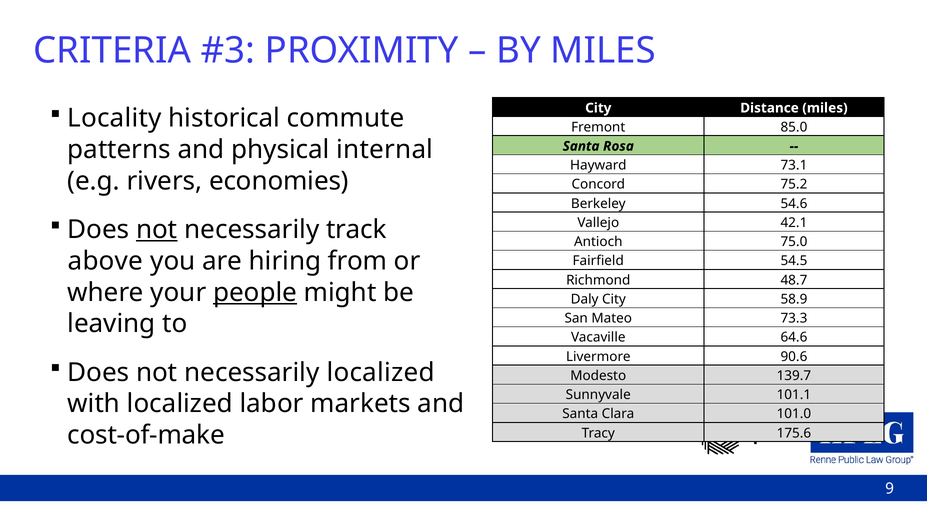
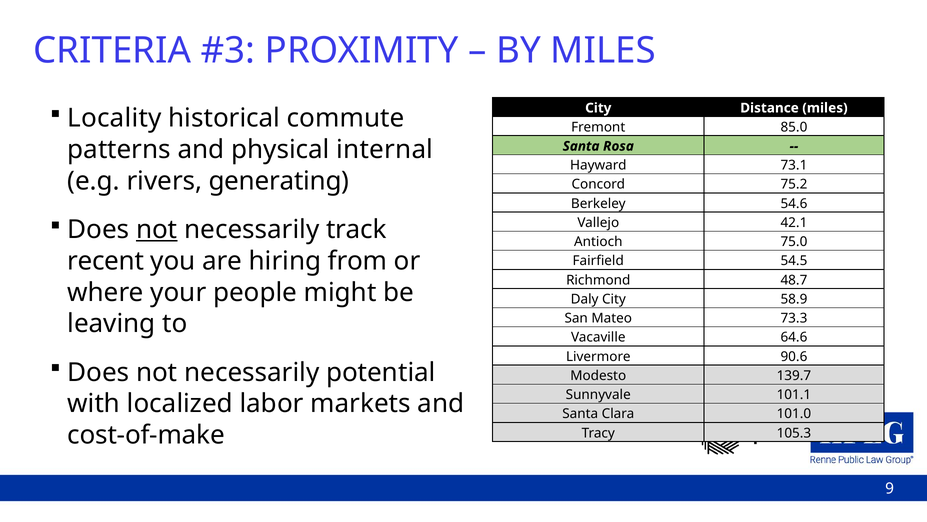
economies: economies -> generating (279, 181)
above: above -> recent (106, 261)
people underline: present -> none (255, 292)
necessarily localized: localized -> potential (381, 372)
175.6: 175.6 -> 105.3 (794, 433)
